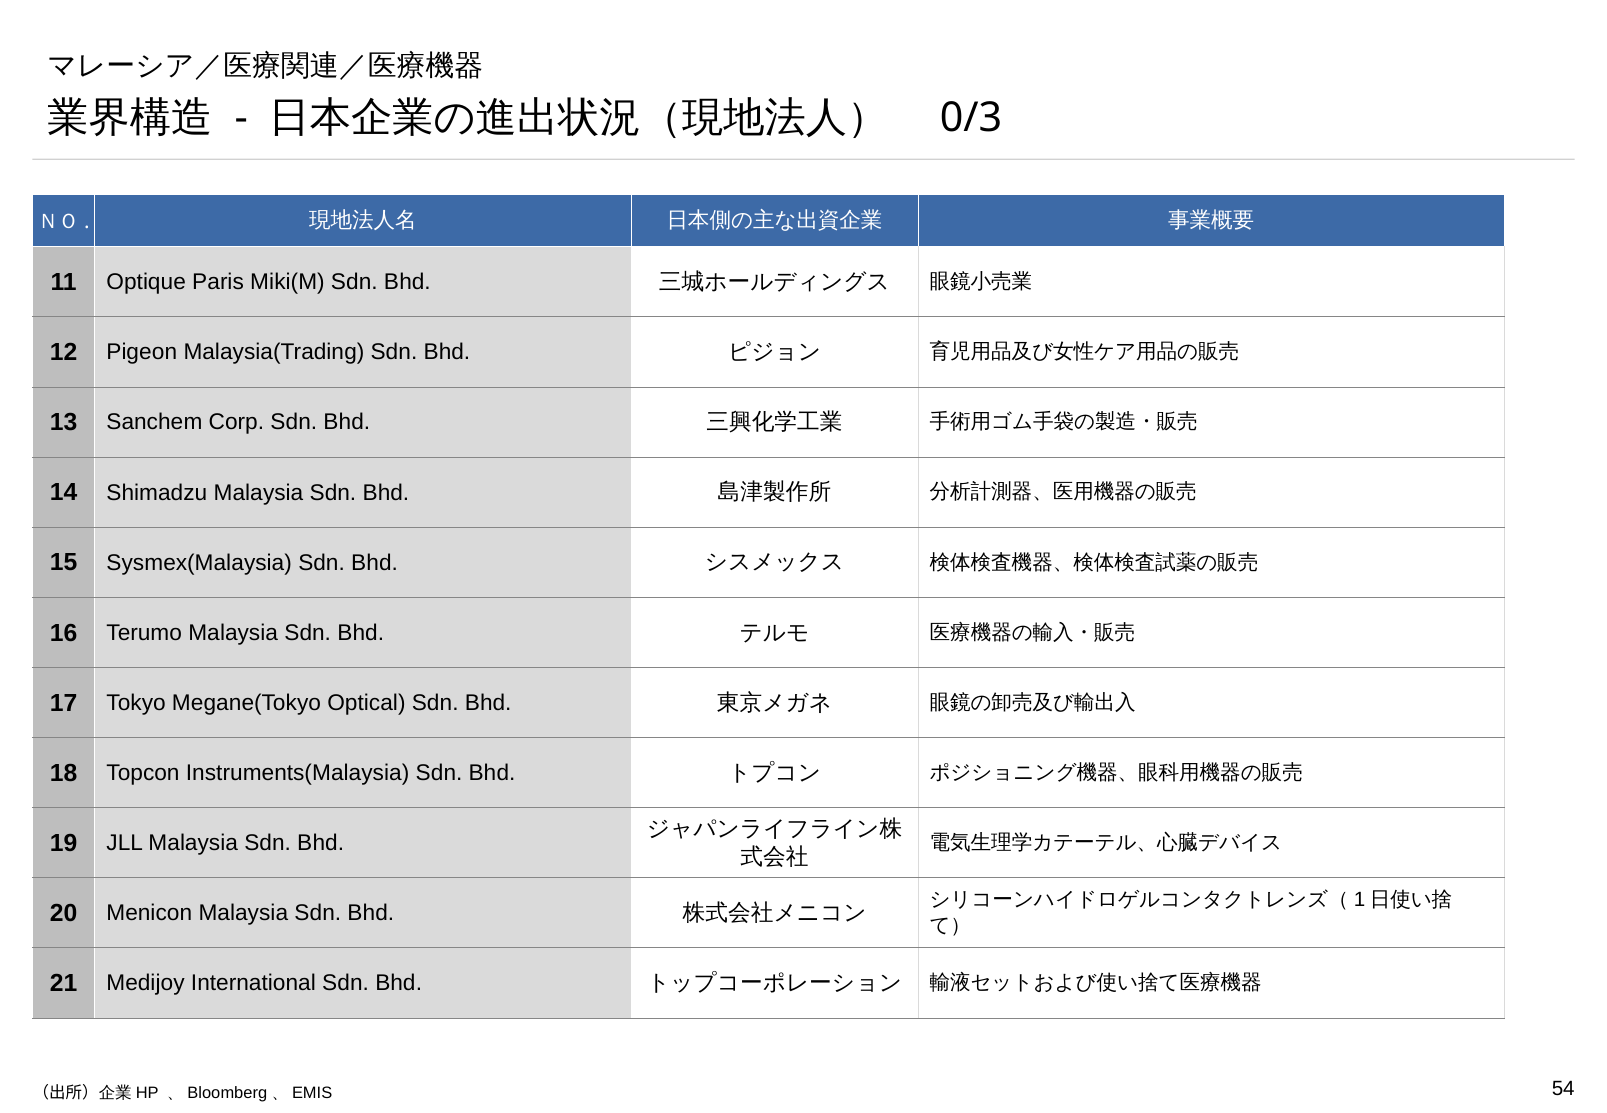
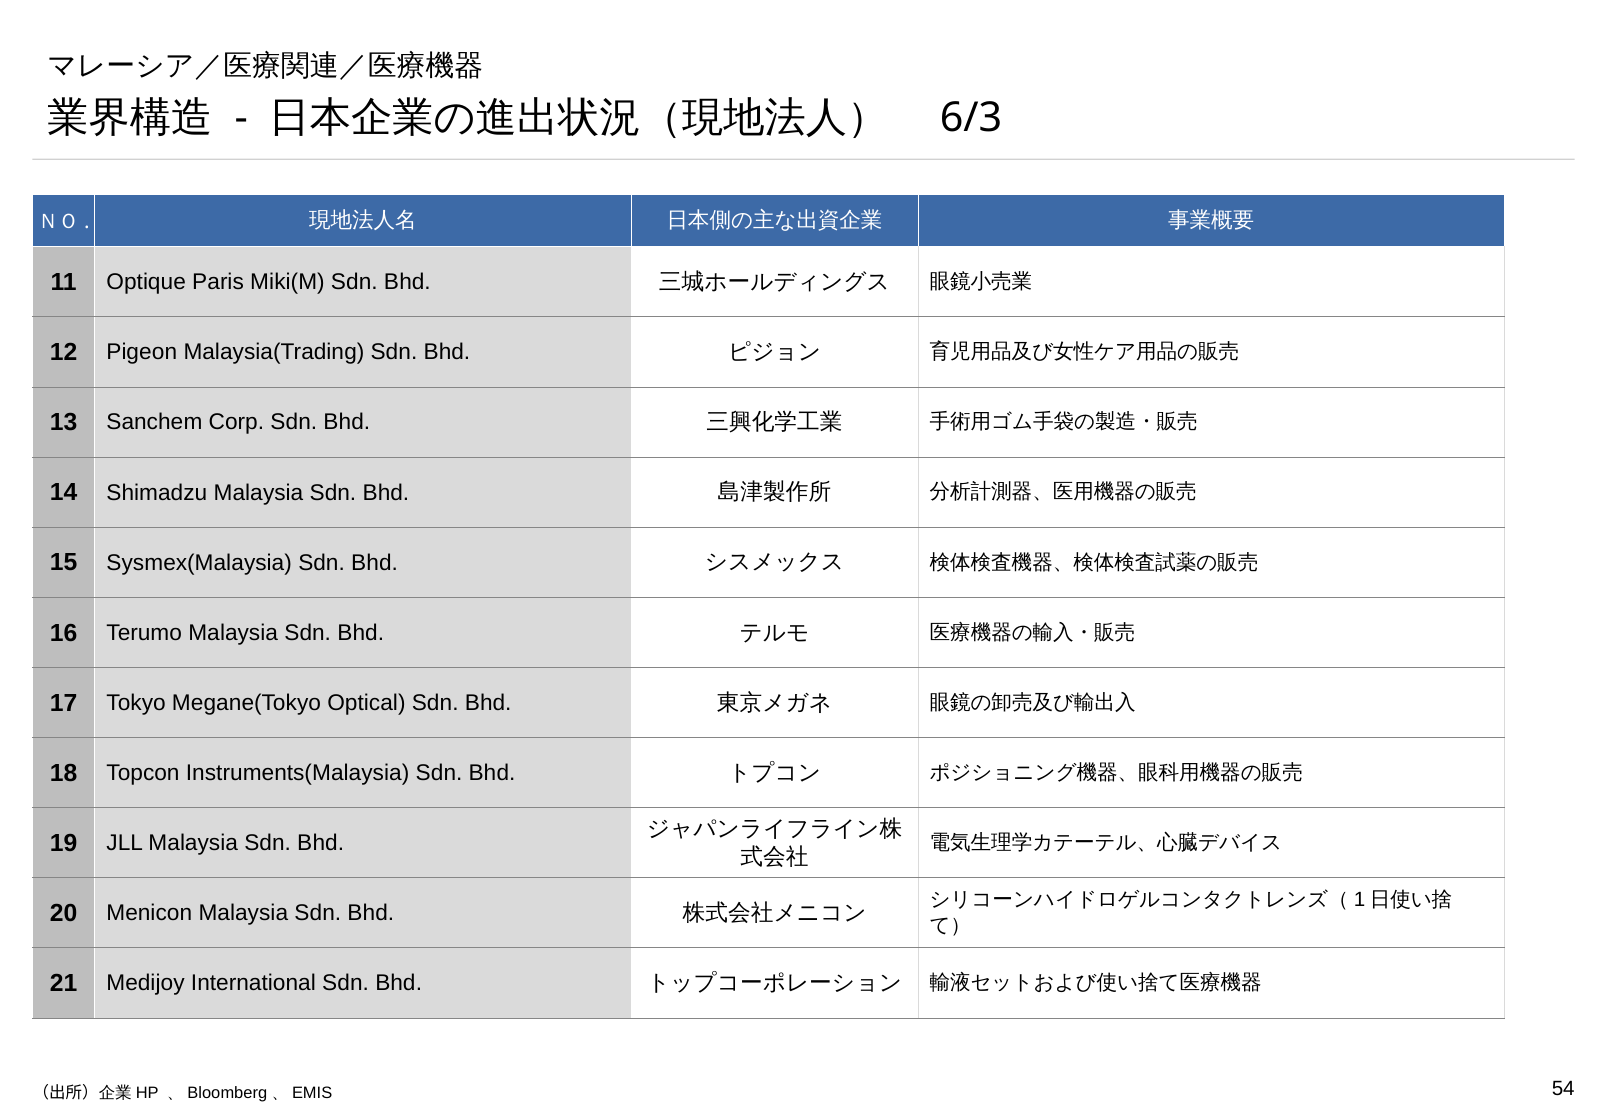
0/3: 0/3 -> 6/3 (971, 118)
